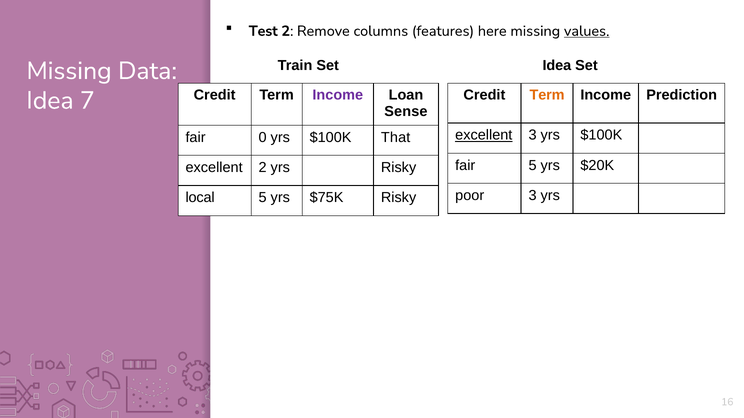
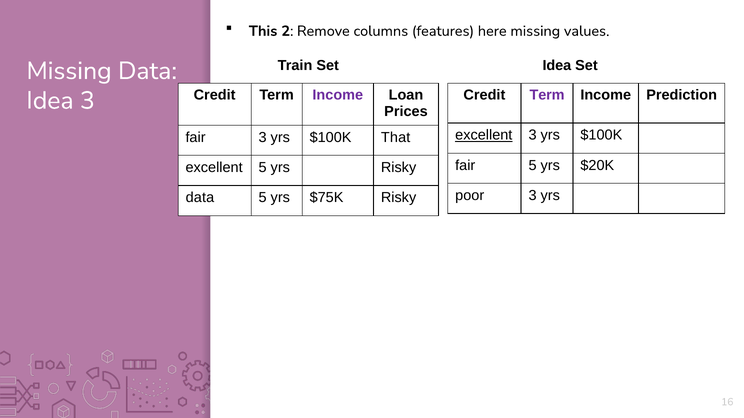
Test: Test -> This (263, 31)
values underline: present -> none (587, 31)
Term colour: orange -> purple (547, 95)
Idea 7: 7 -> 3 (87, 101)
Sense: Sense -> Prices (406, 112)
fair 0: 0 -> 3 (263, 138)
excellent 2: 2 -> 5 (263, 168)
local: local -> data (200, 198)
